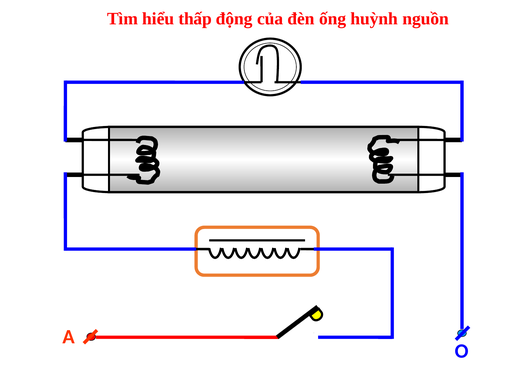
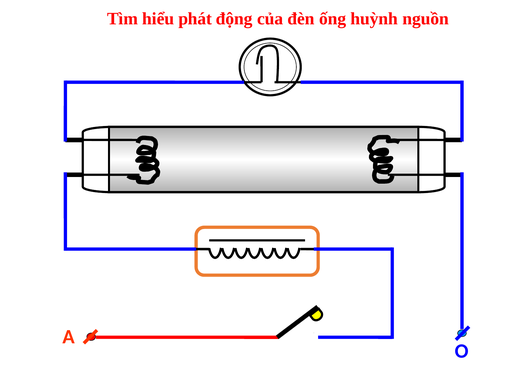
thấp: thấp -> phát (195, 19)
